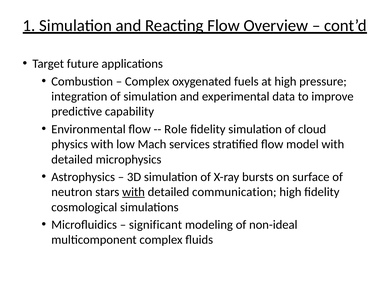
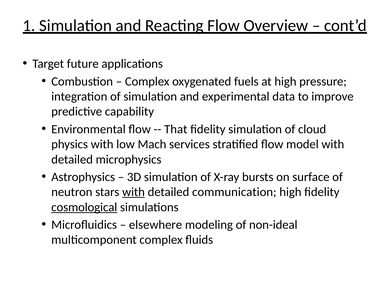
Role: Role -> That (176, 129)
cosmological underline: none -> present (84, 208)
significant: significant -> elsewhere (156, 225)
